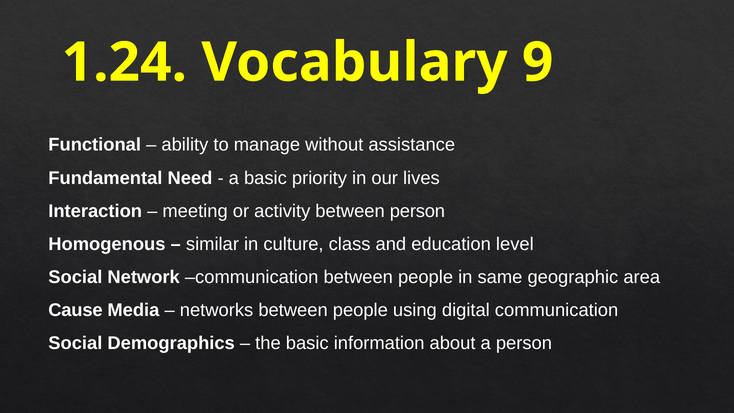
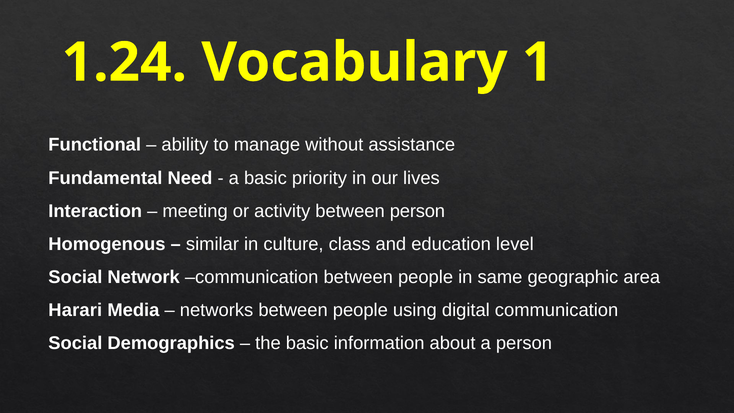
9: 9 -> 1 (538, 63)
Cause: Cause -> Harari (75, 310)
